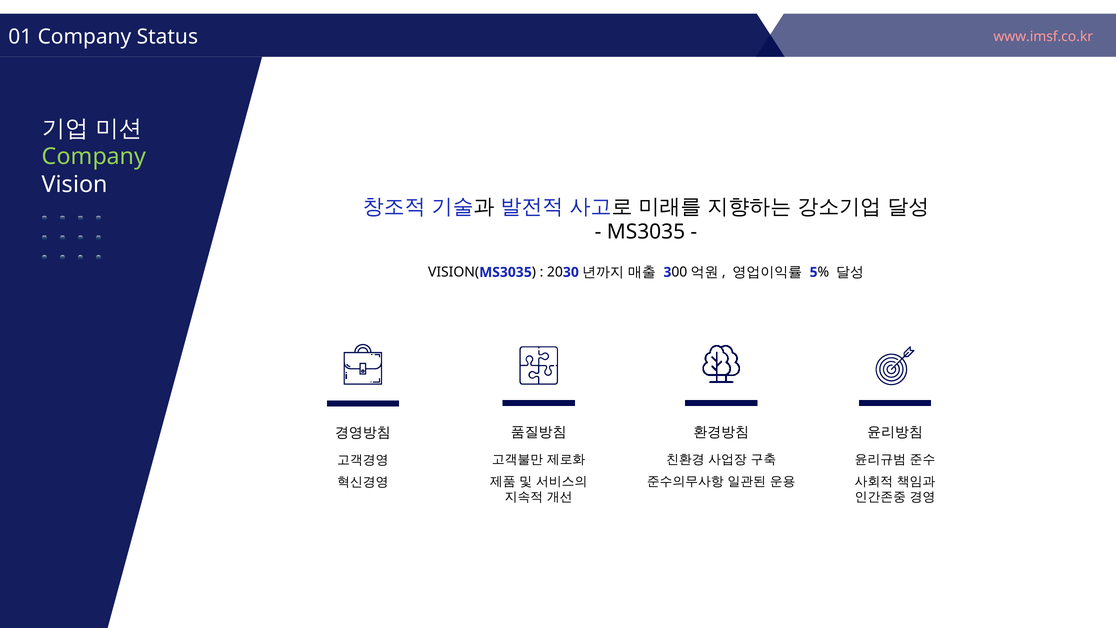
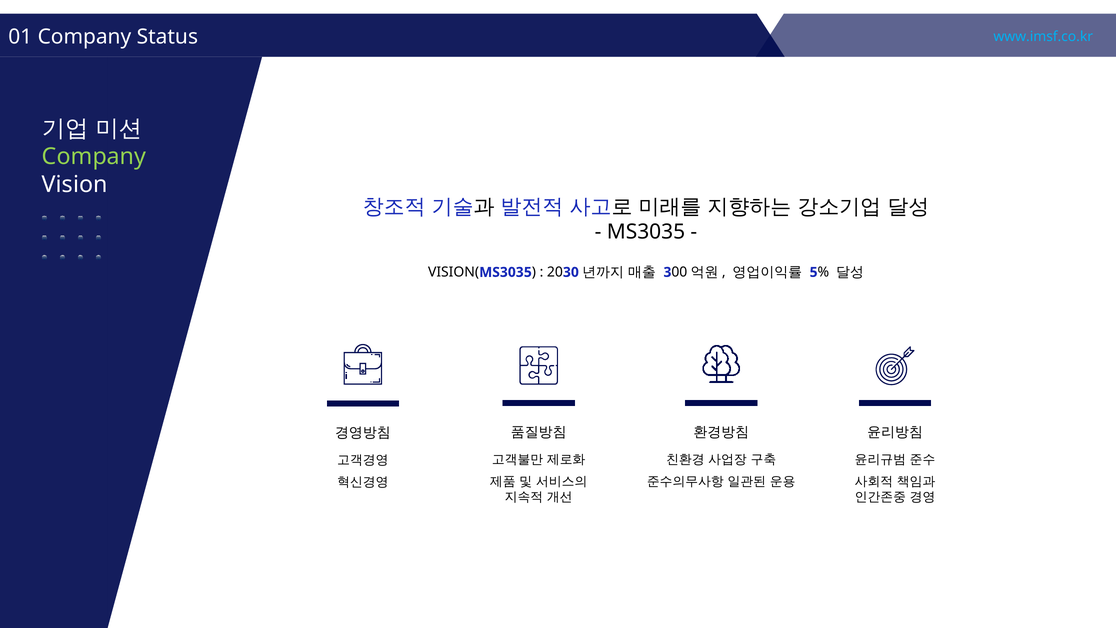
www.imsf.co.kr colour: pink -> light blue (1043, 37)
